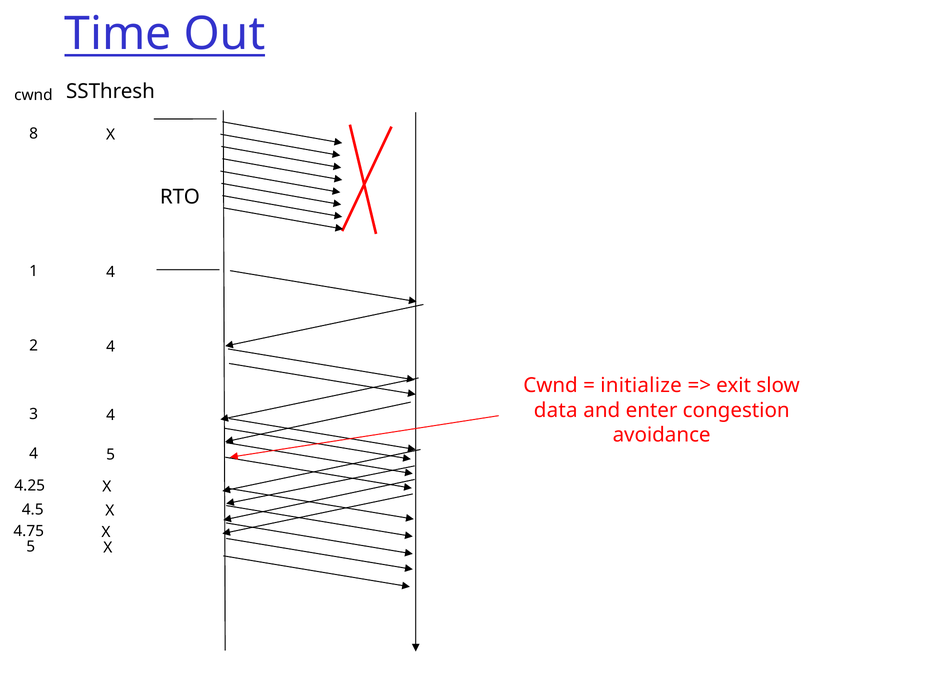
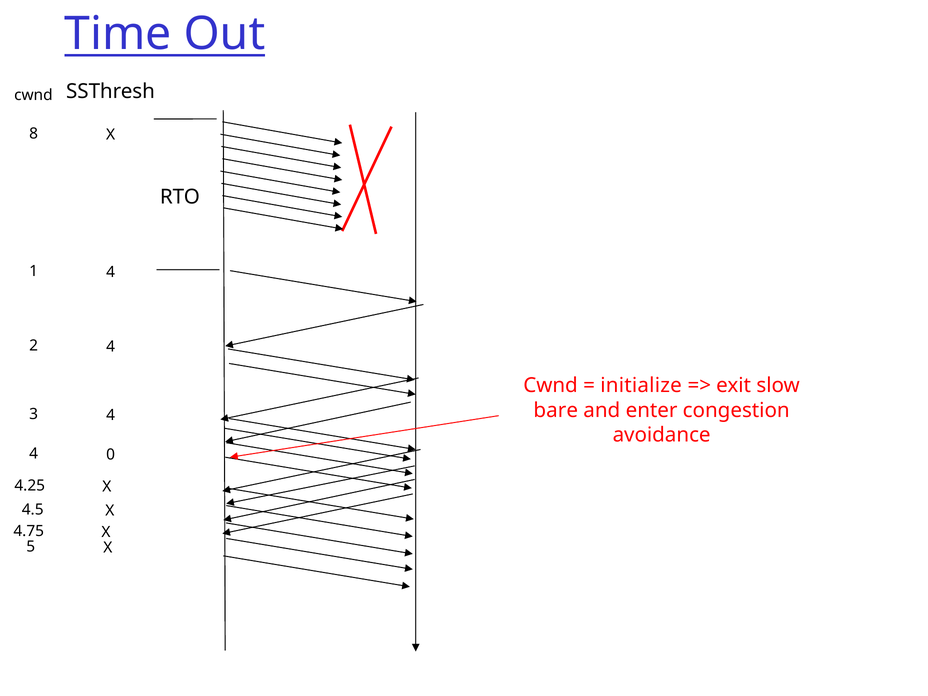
data: data -> bare (556, 410)
4 5: 5 -> 0 (111, 455)
